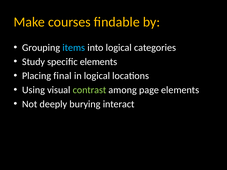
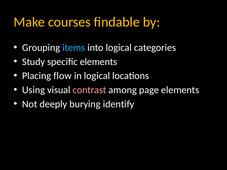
final: final -> flow (63, 76)
contrast colour: light green -> pink (90, 90)
interact: interact -> identify (119, 104)
